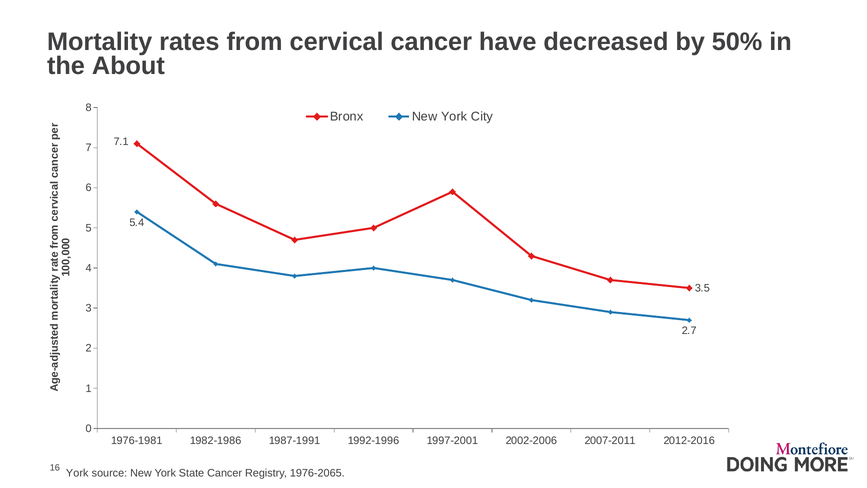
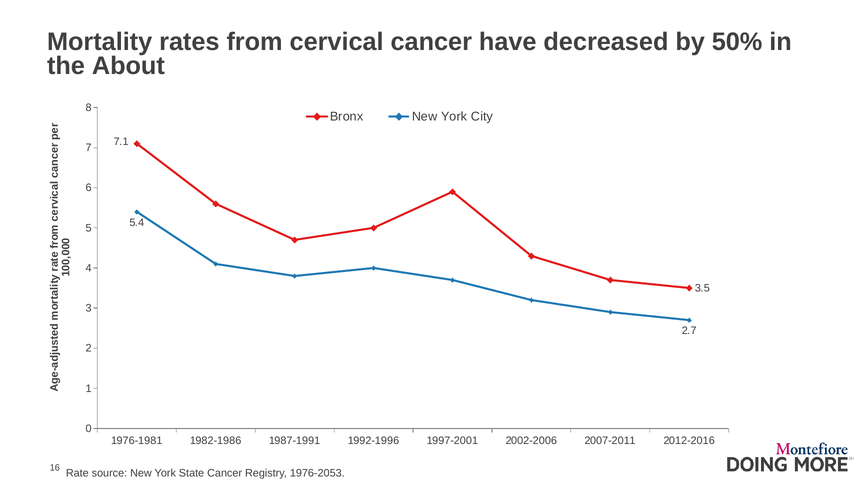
York: York -> Rate (77, 473)
1976-2065: 1976-2065 -> 1976-2053 (317, 473)
